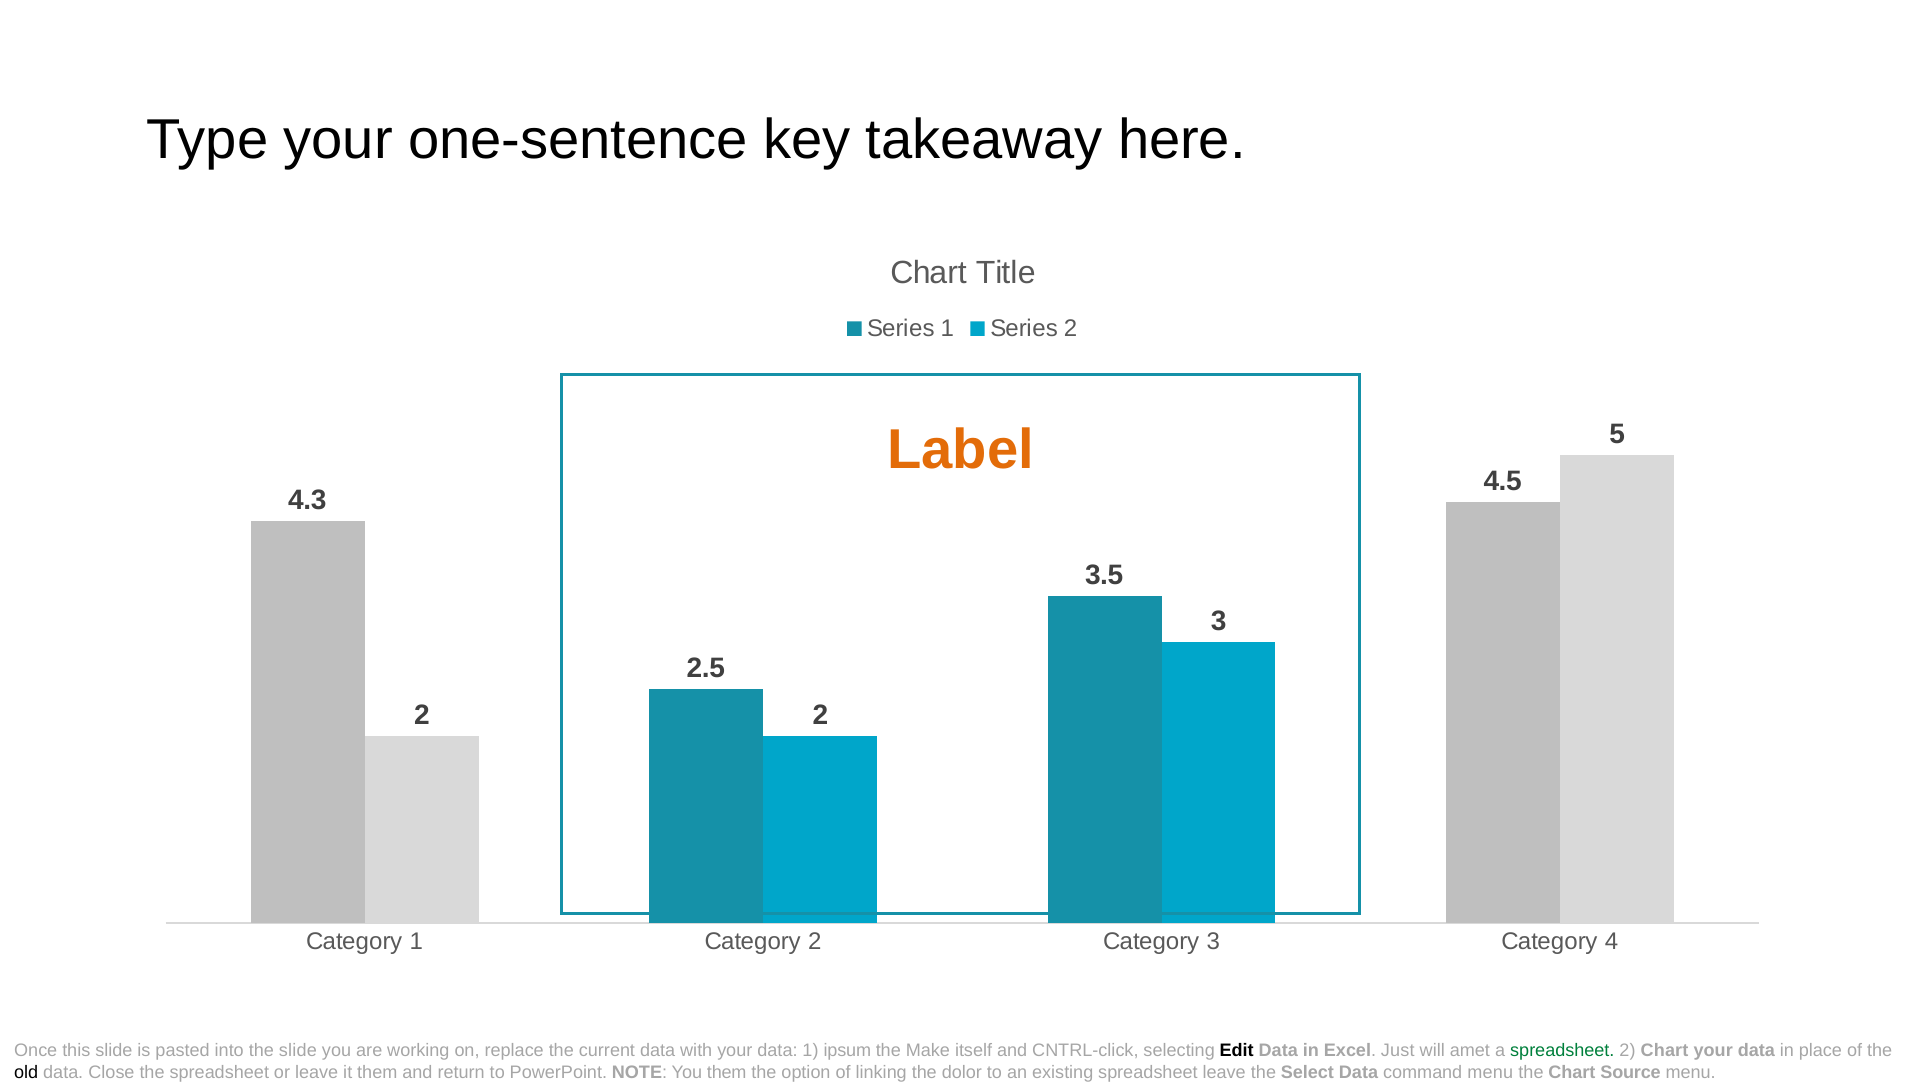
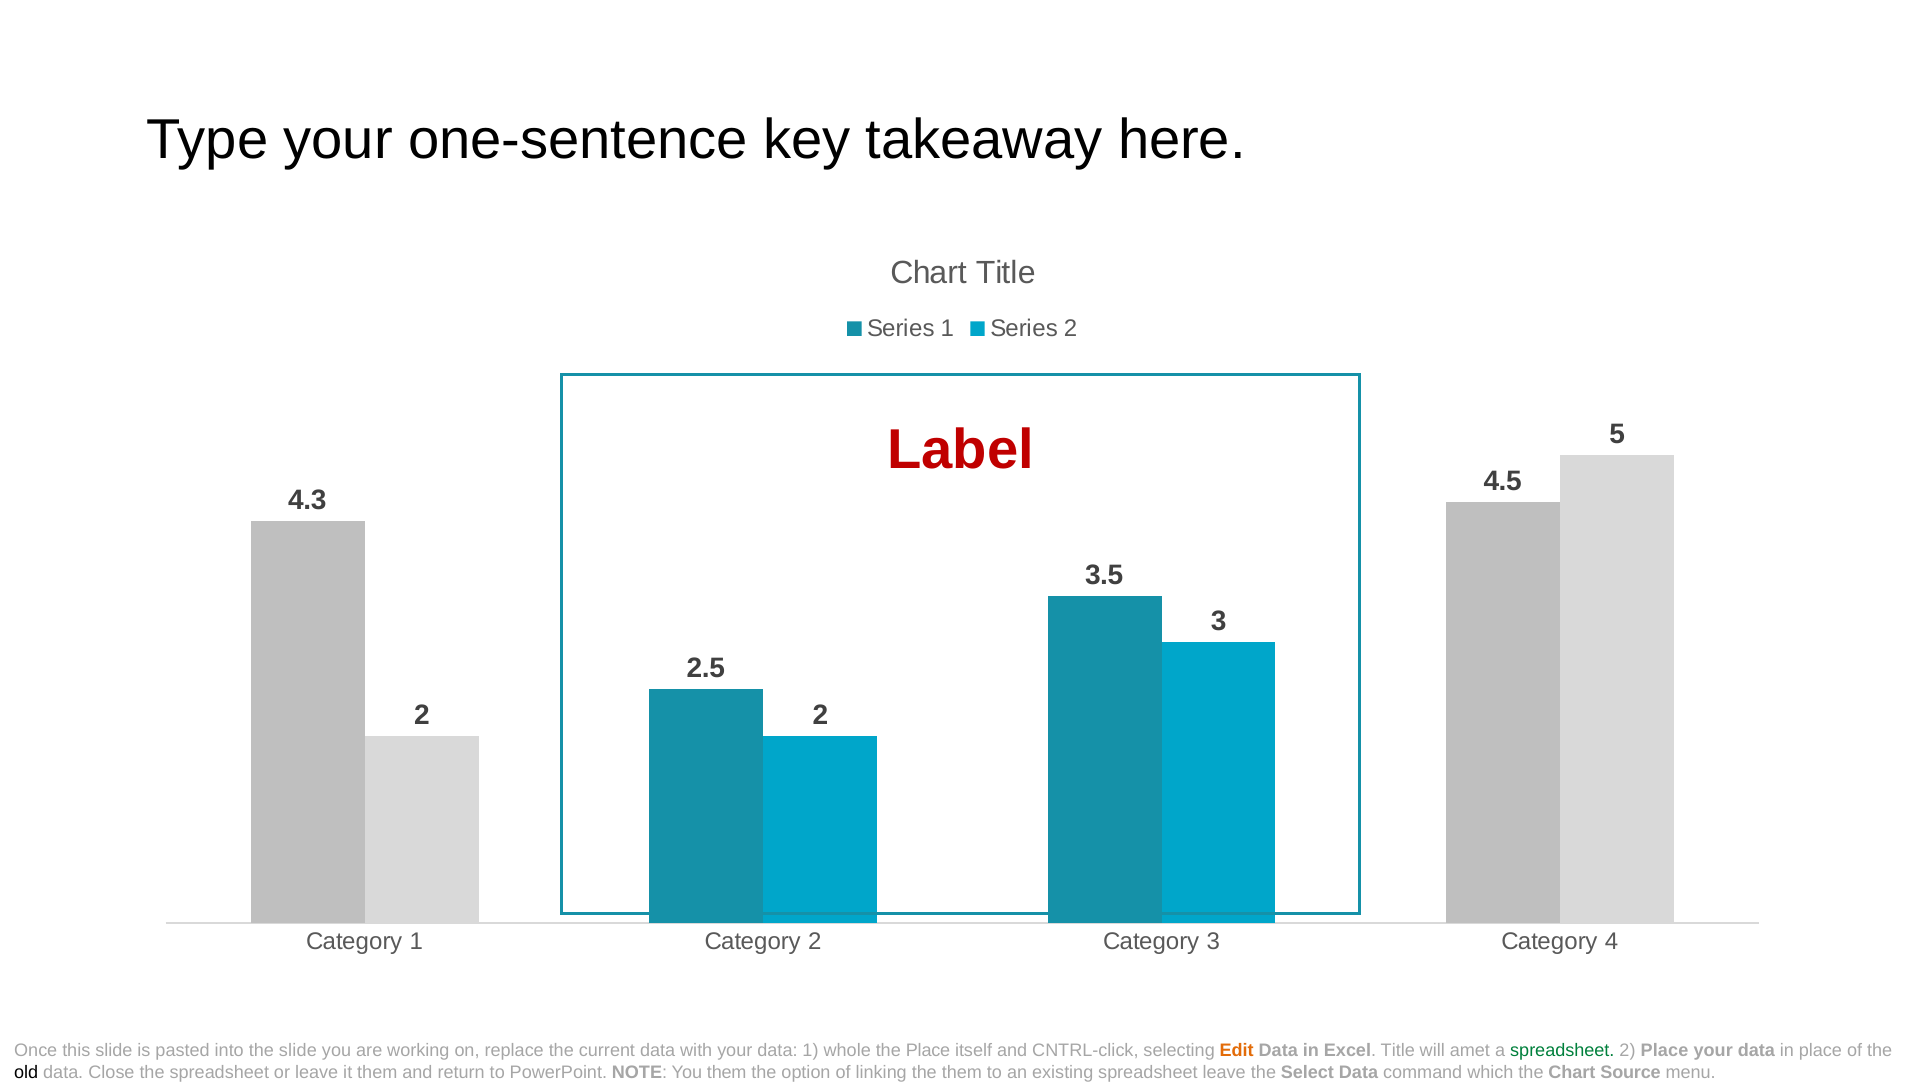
Label colour: orange -> red (961, 450)
ipsum: ipsum -> whole (847, 1051)
the Make: Make -> Place (928, 1051)
Edit colour: black -> orange (1237, 1051)
Excel Just: Just -> Title (1398, 1051)
2 Chart: Chart -> Place (1665, 1051)
the dolor: dolor -> them (962, 1072)
command menu: menu -> which (1490, 1072)
